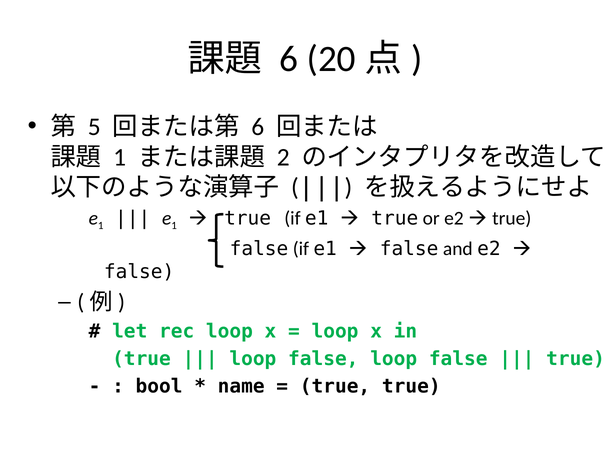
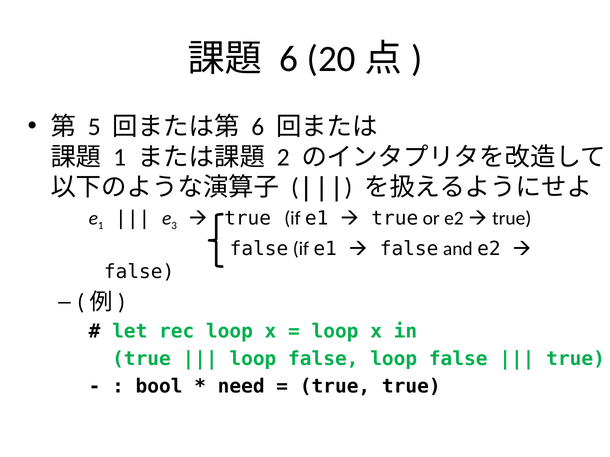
1: 1 -> 3 (174, 226)
name: name -> need (241, 387)
